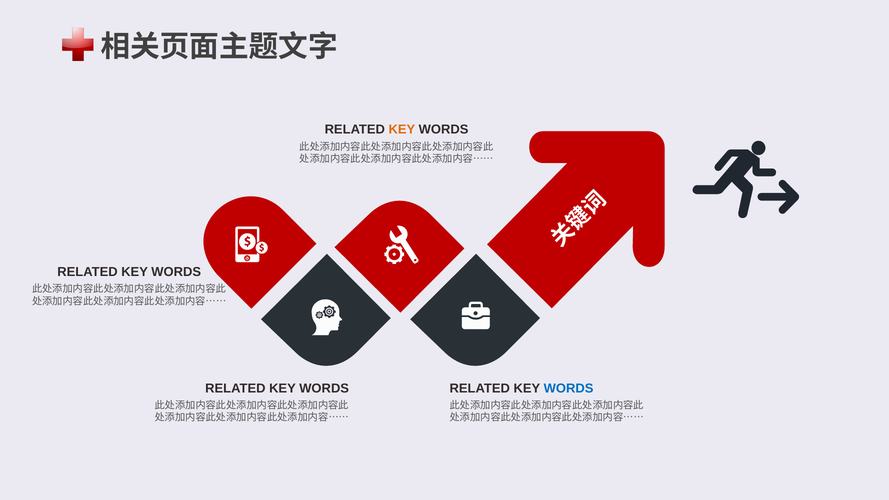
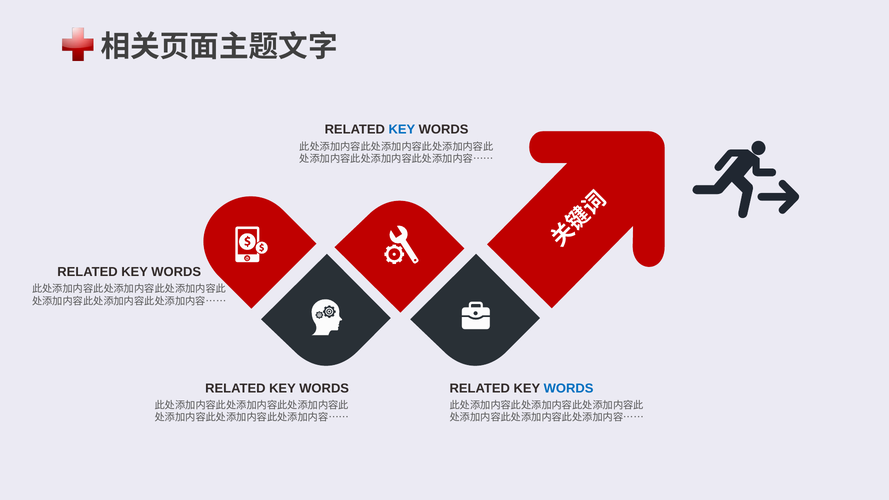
KEY colour: orange -> blue (402, 130)
